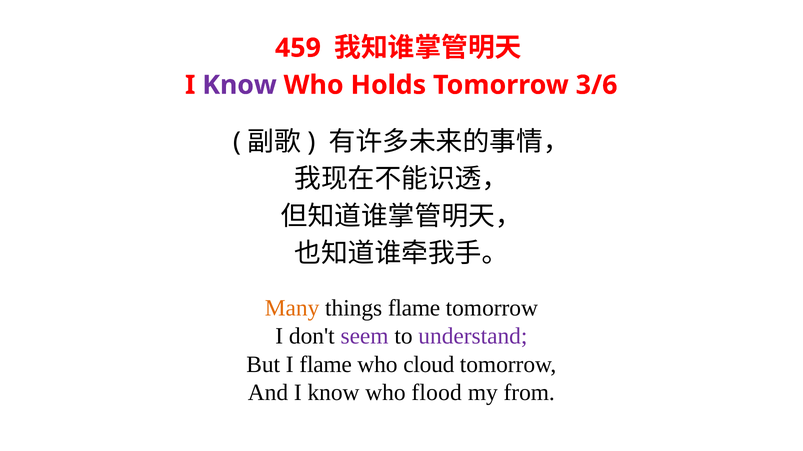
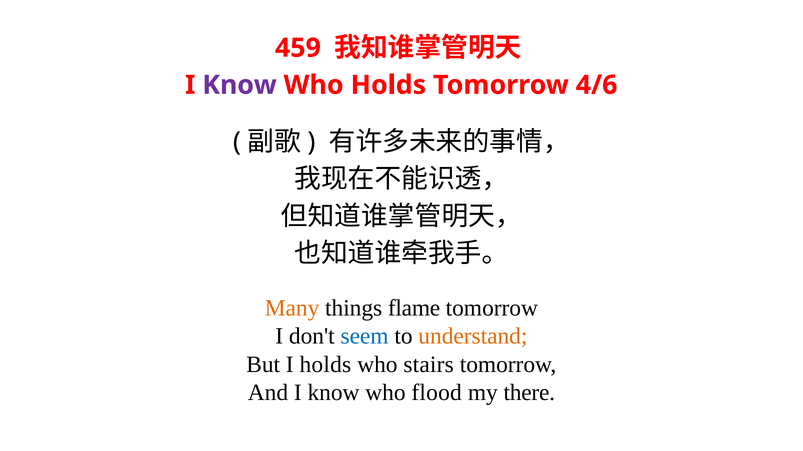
3/6: 3/6 -> 4/6 (597, 85)
seem colour: purple -> blue (365, 337)
understand colour: purple -> orange (473, 337)
I flame: flame -> holds (325, 365)
cloud: cloud -> stairs (429, 365)
from: from -> there (529, 393)
